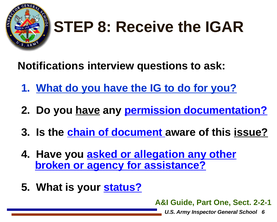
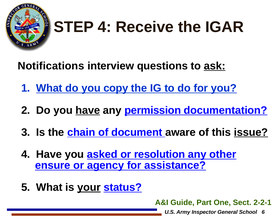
STEP 8: 8 -> 4 (105, 27)
ask underline: none -> present (215, 66)
What do you have: have -> copy (116, 88)
allegation: allegation -> resolution (160, 154)
broken: broken -> ensure (53, 165)
your underline: none -> present (89, 187)
